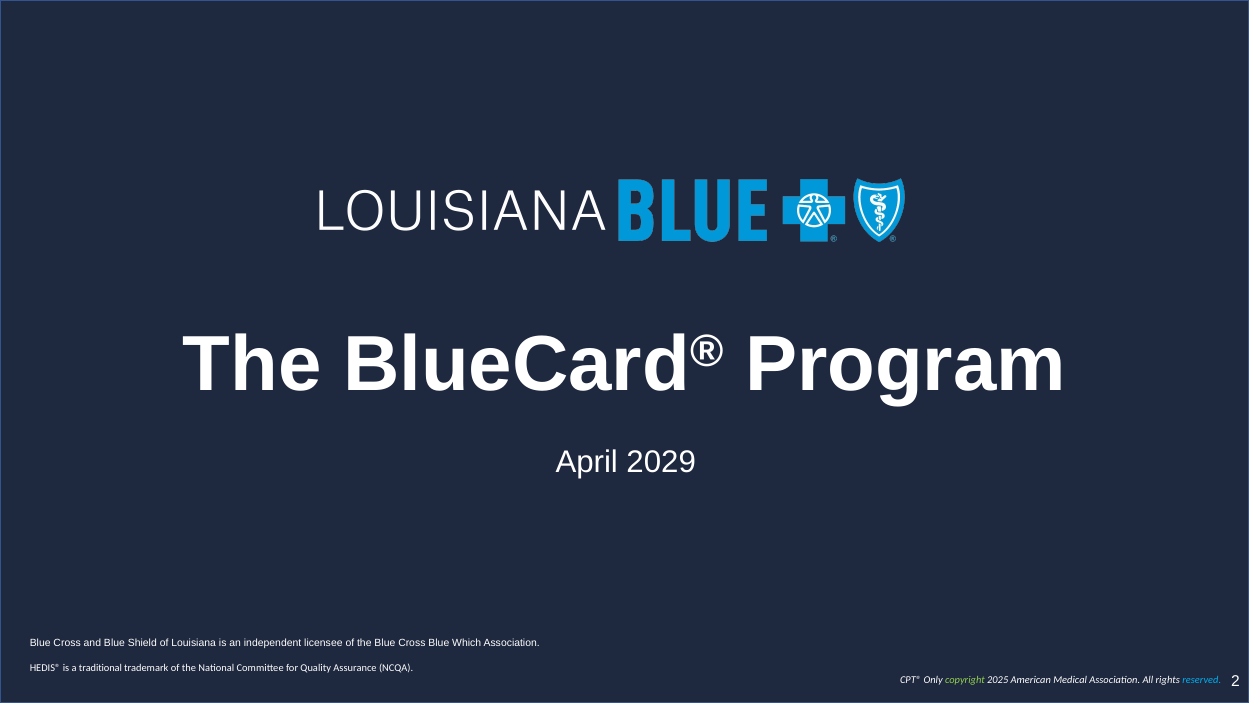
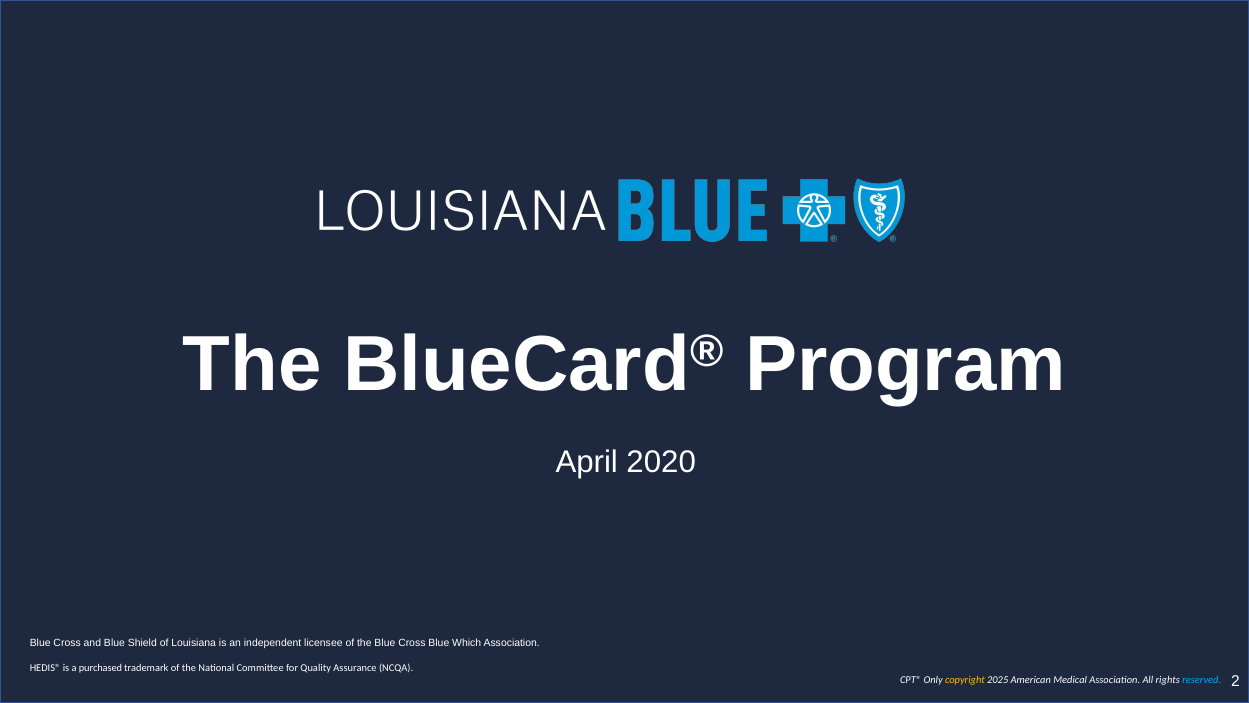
2029: 2029 -> 2020 (661, 462)
traditional: traditional -> purchased (100, 668)
copyright colour: light green -> yellow (965, 680)
